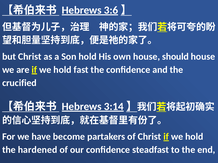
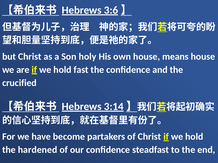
Son hold: hold -> holy (88, 57)
should: should -> means (175, 57)
